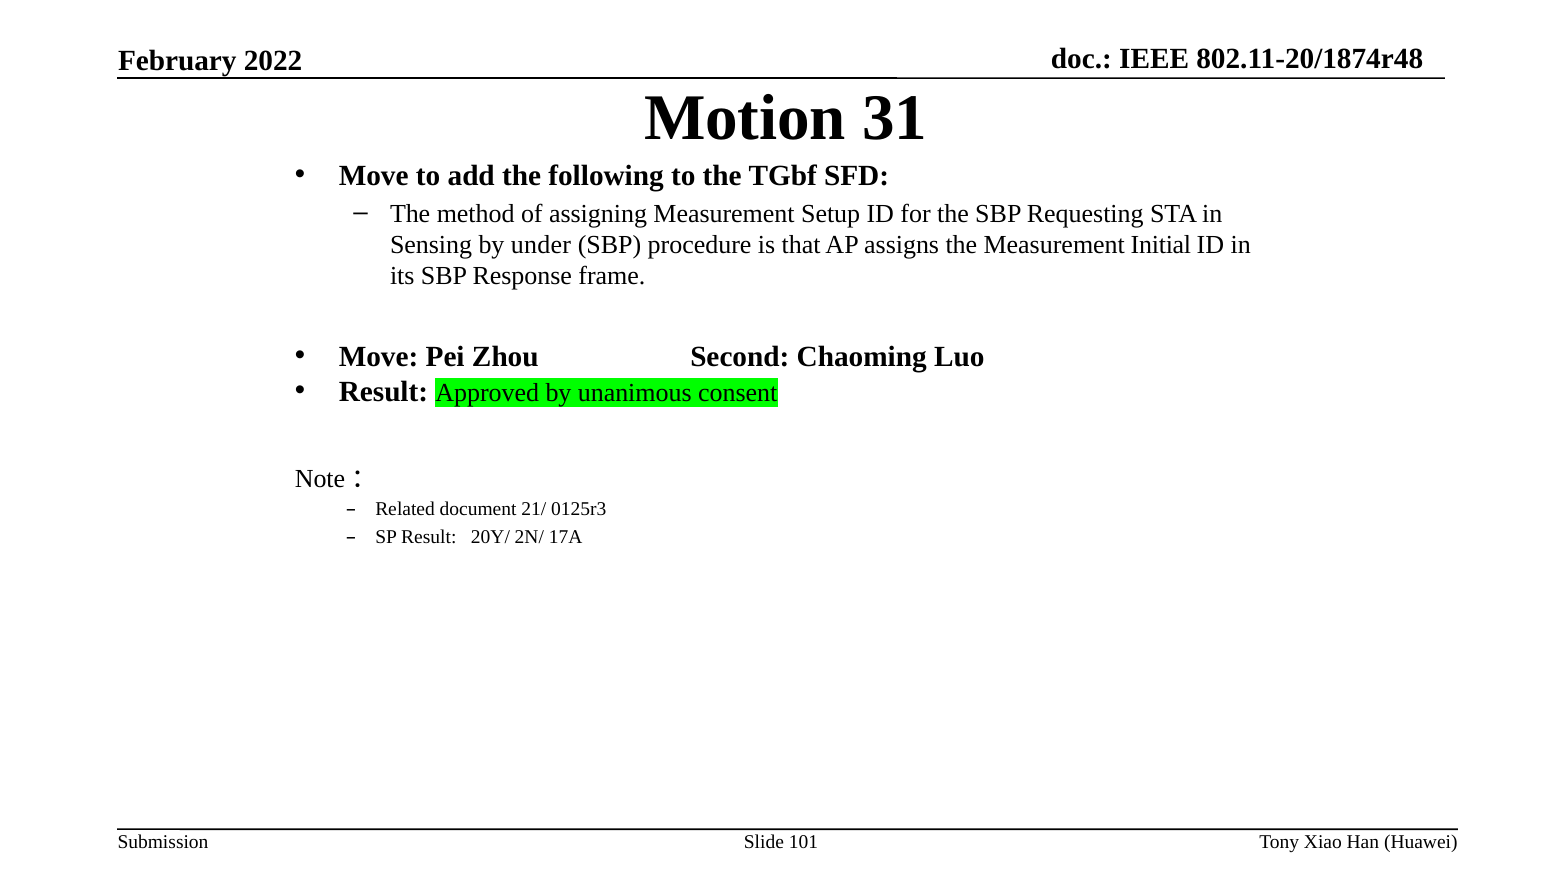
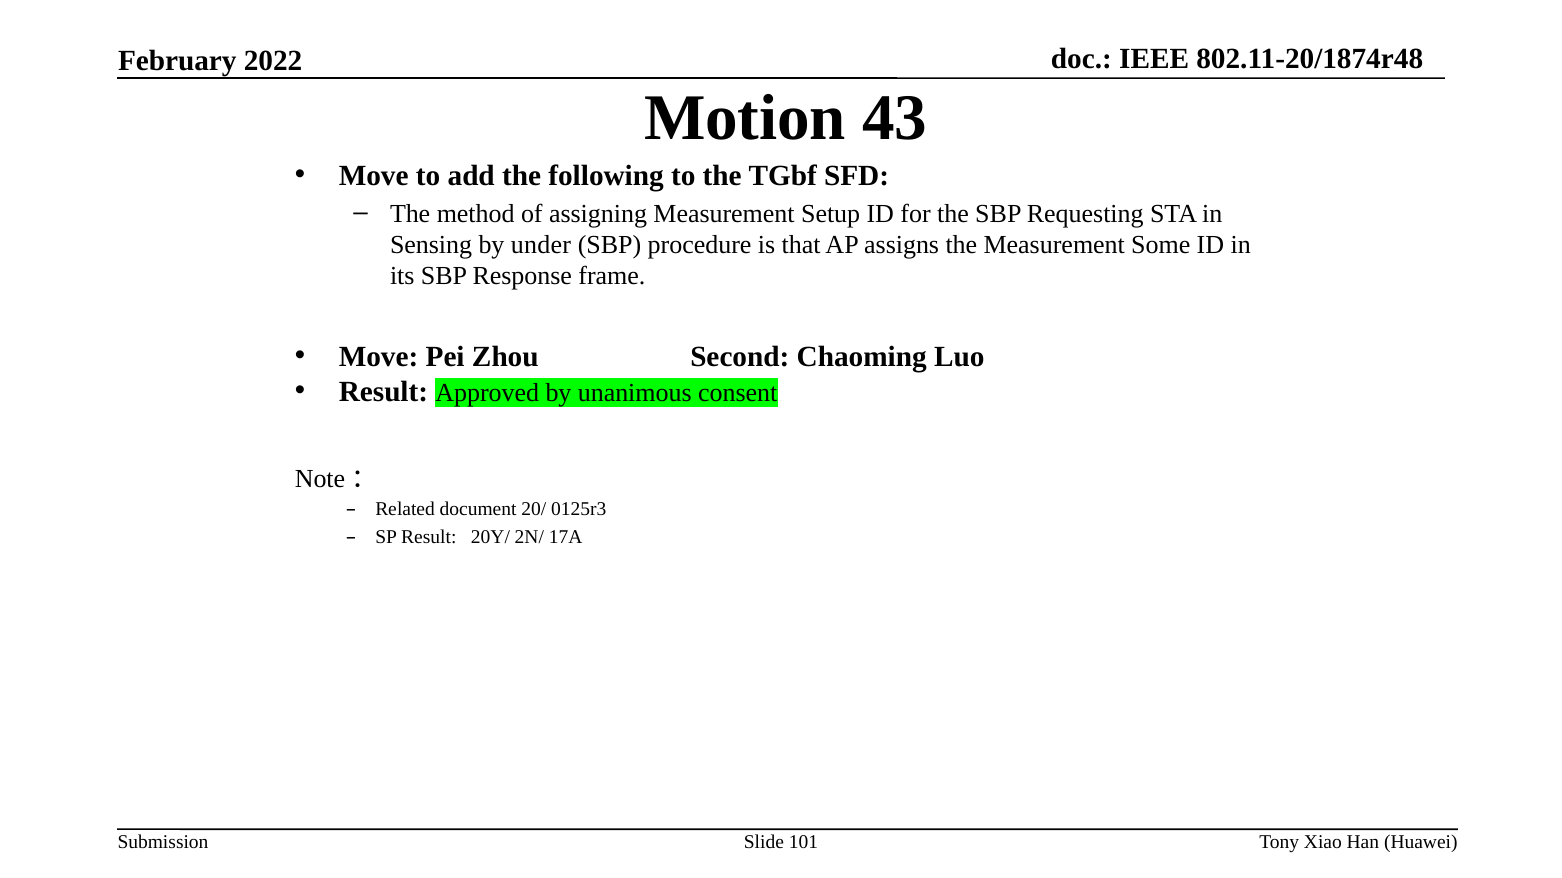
31: 31 -> 43 (895, 118)
Initial: Initial -> Some (1161, 245)
21/: 21/ -> 20/ (534, 510)
